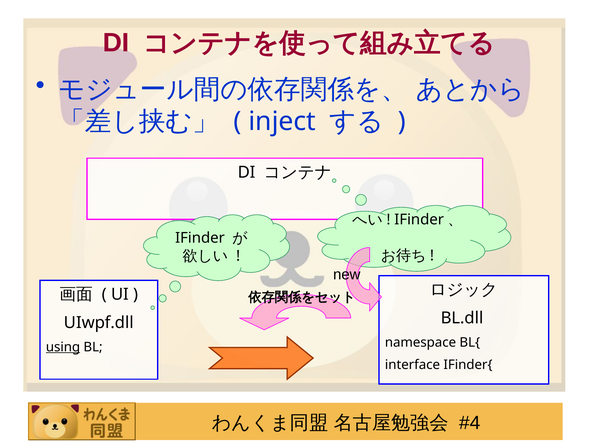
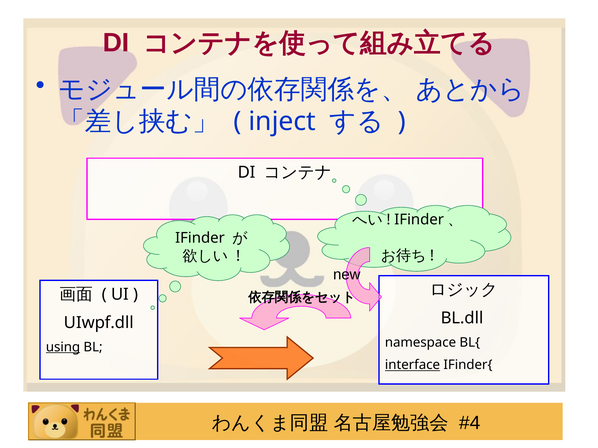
interface underline: none -> present (412, 365)
